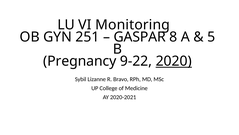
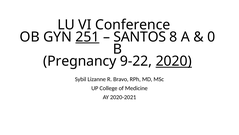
Monitoring: Monitoring -> Conference (133, 25)
251 underline: none -> present (87, 37)
GASPAR: GASPAR -> SANTOS (140, 37)
5: 5 -> 0 (211, 37)
